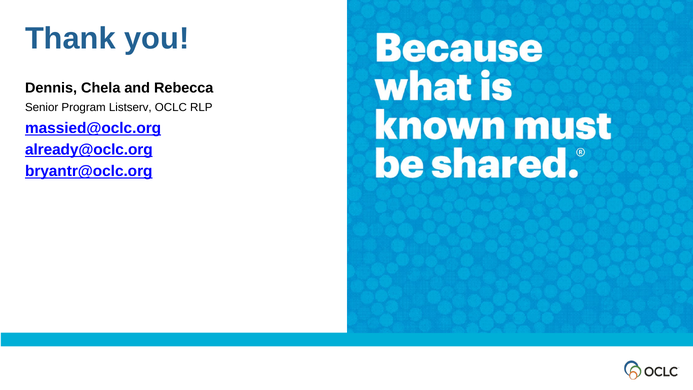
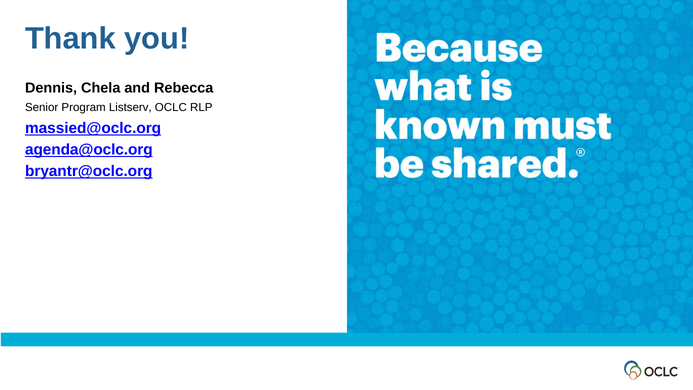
already@oclc.org: already@oclc.org -> agenda@oclc.org (89, 150)
